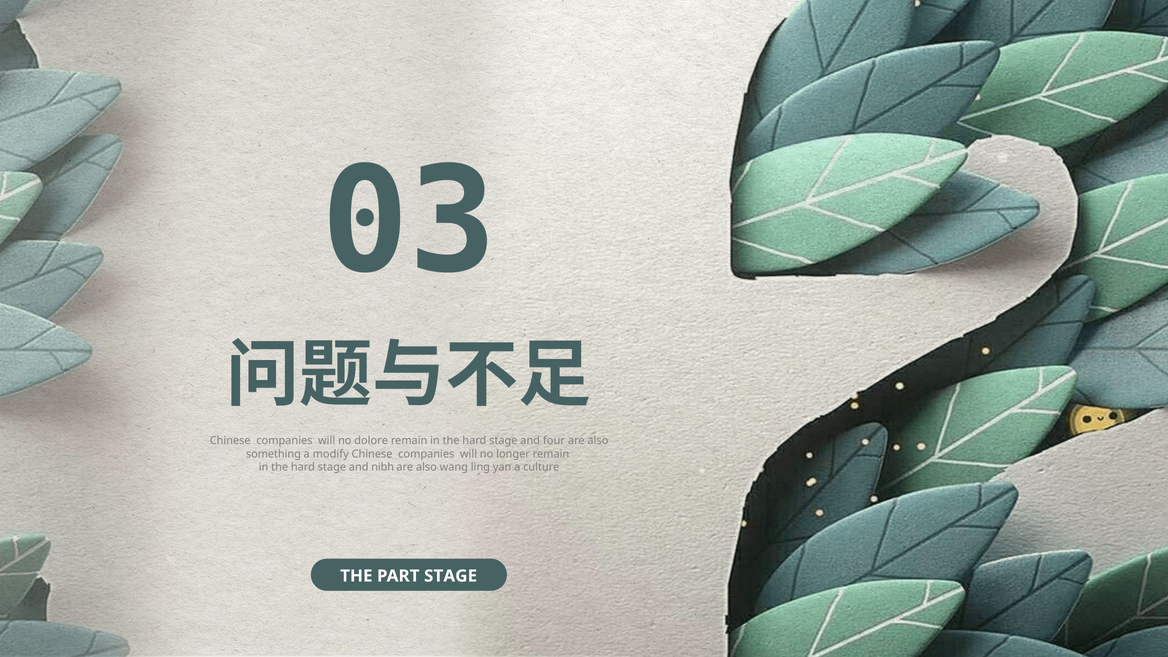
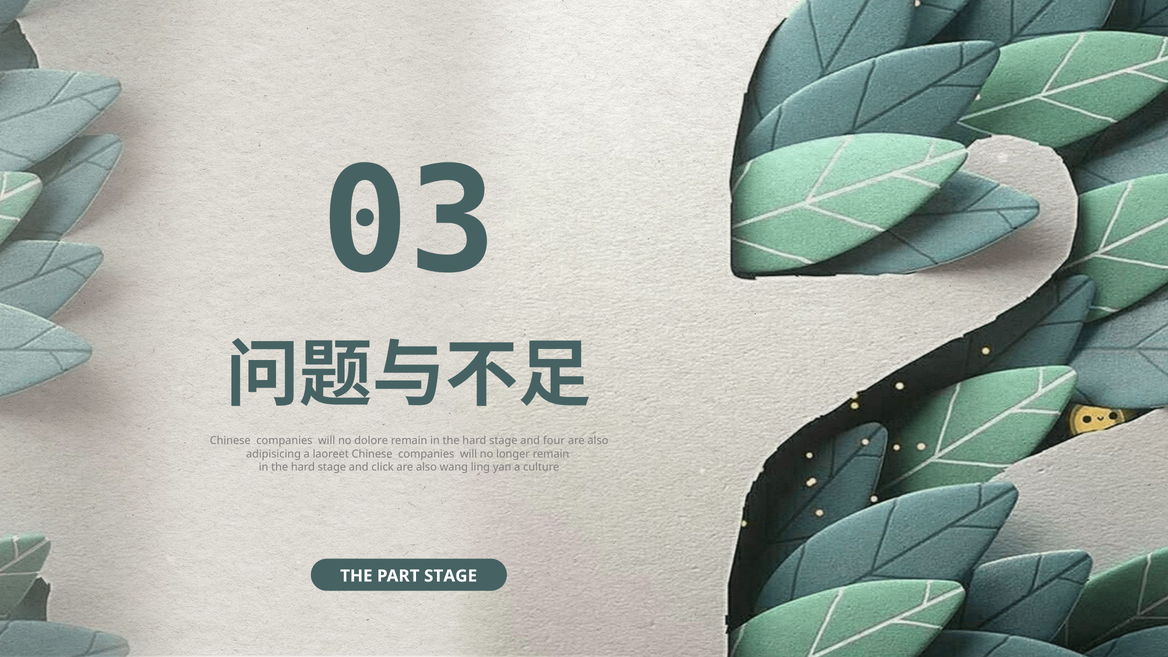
something: something -> adipisicing (273, 454)
modify: modify -> laoreet (331, 454)
nibh: nibh -> click (383, 467)
